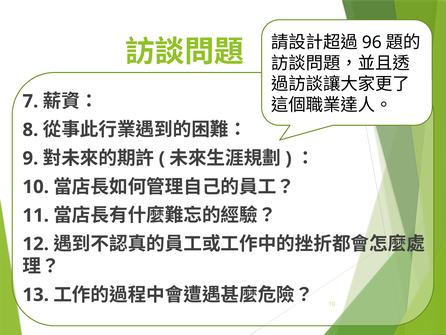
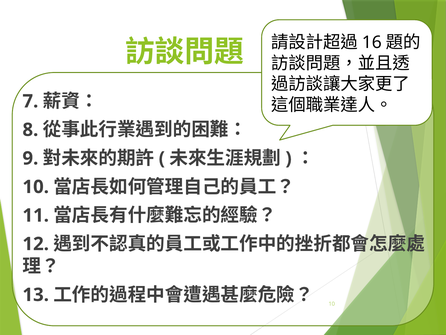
96: 96 -> 16 (372, 42)
